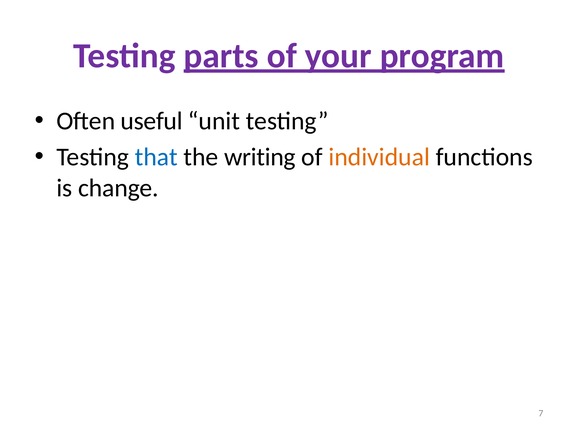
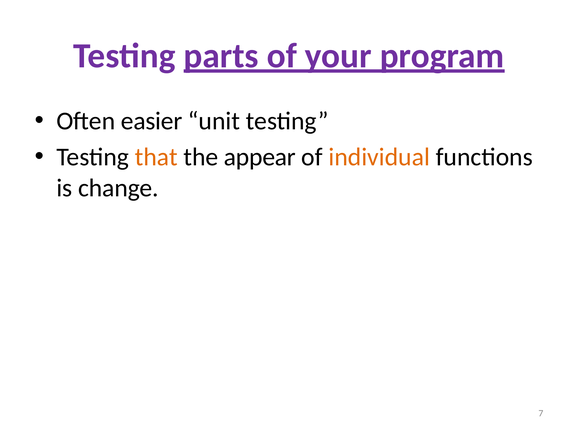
useful: useful -> easier (152, 121)
that colour: blue -> orange (156, 157)
writing: writing -> appear (260, 157)
